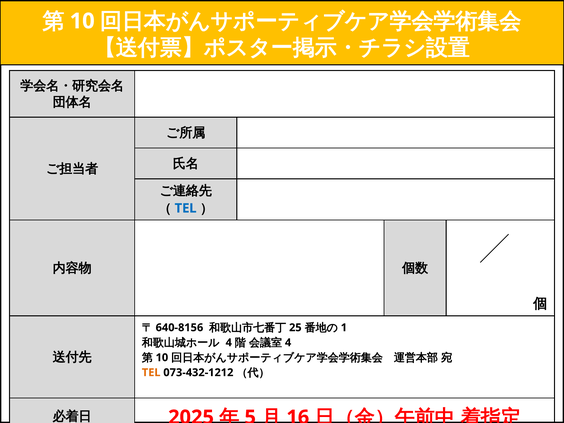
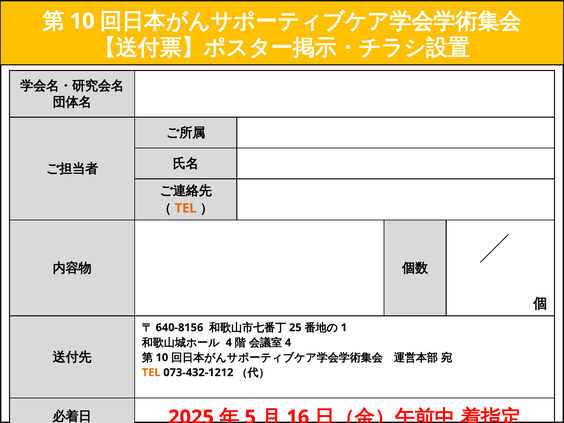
TEL colour: blue -> orange (186, 208)
